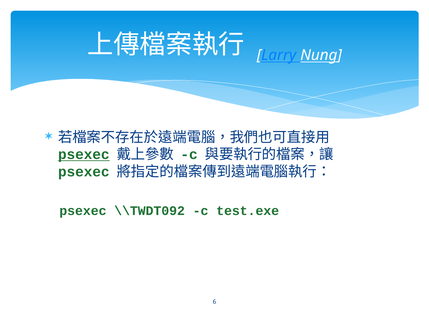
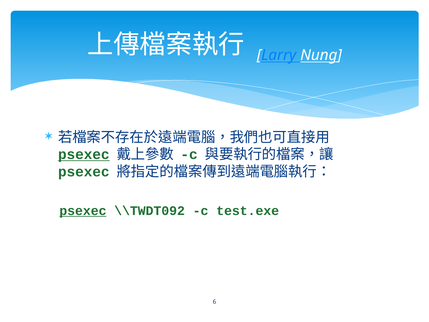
psexec underline: none -> present (83, 211)
